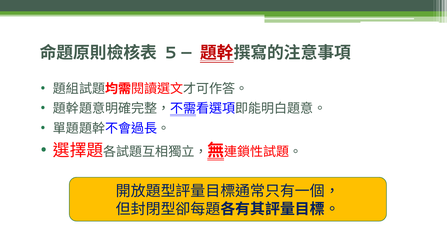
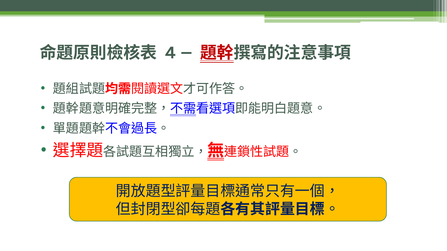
5: 5 -> 4 (171, 53)
